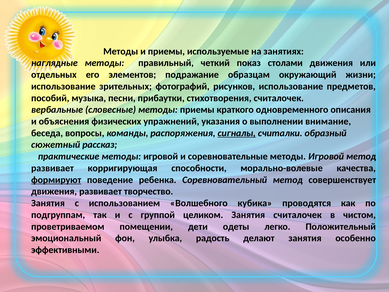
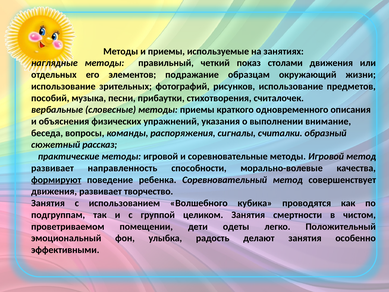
сигналы underline: present -> none (237, 133)
корригирующая: корригирующая -> направленность (123, 168)
Занятия считалочек: считалочек -> смертности (298, 215)
